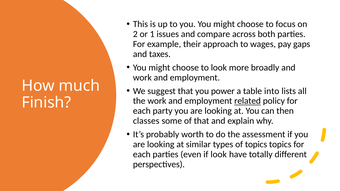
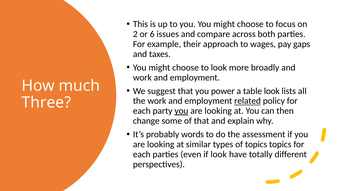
1: 1 -> 6 (152, 34)
table into: into -> look (272, 91)
Finish: Finish -> Three (46, 103)
you underline: none -> present (181, 111)
classes: classes -> change (146, 121)
worth: worth -> words (193, 135)
